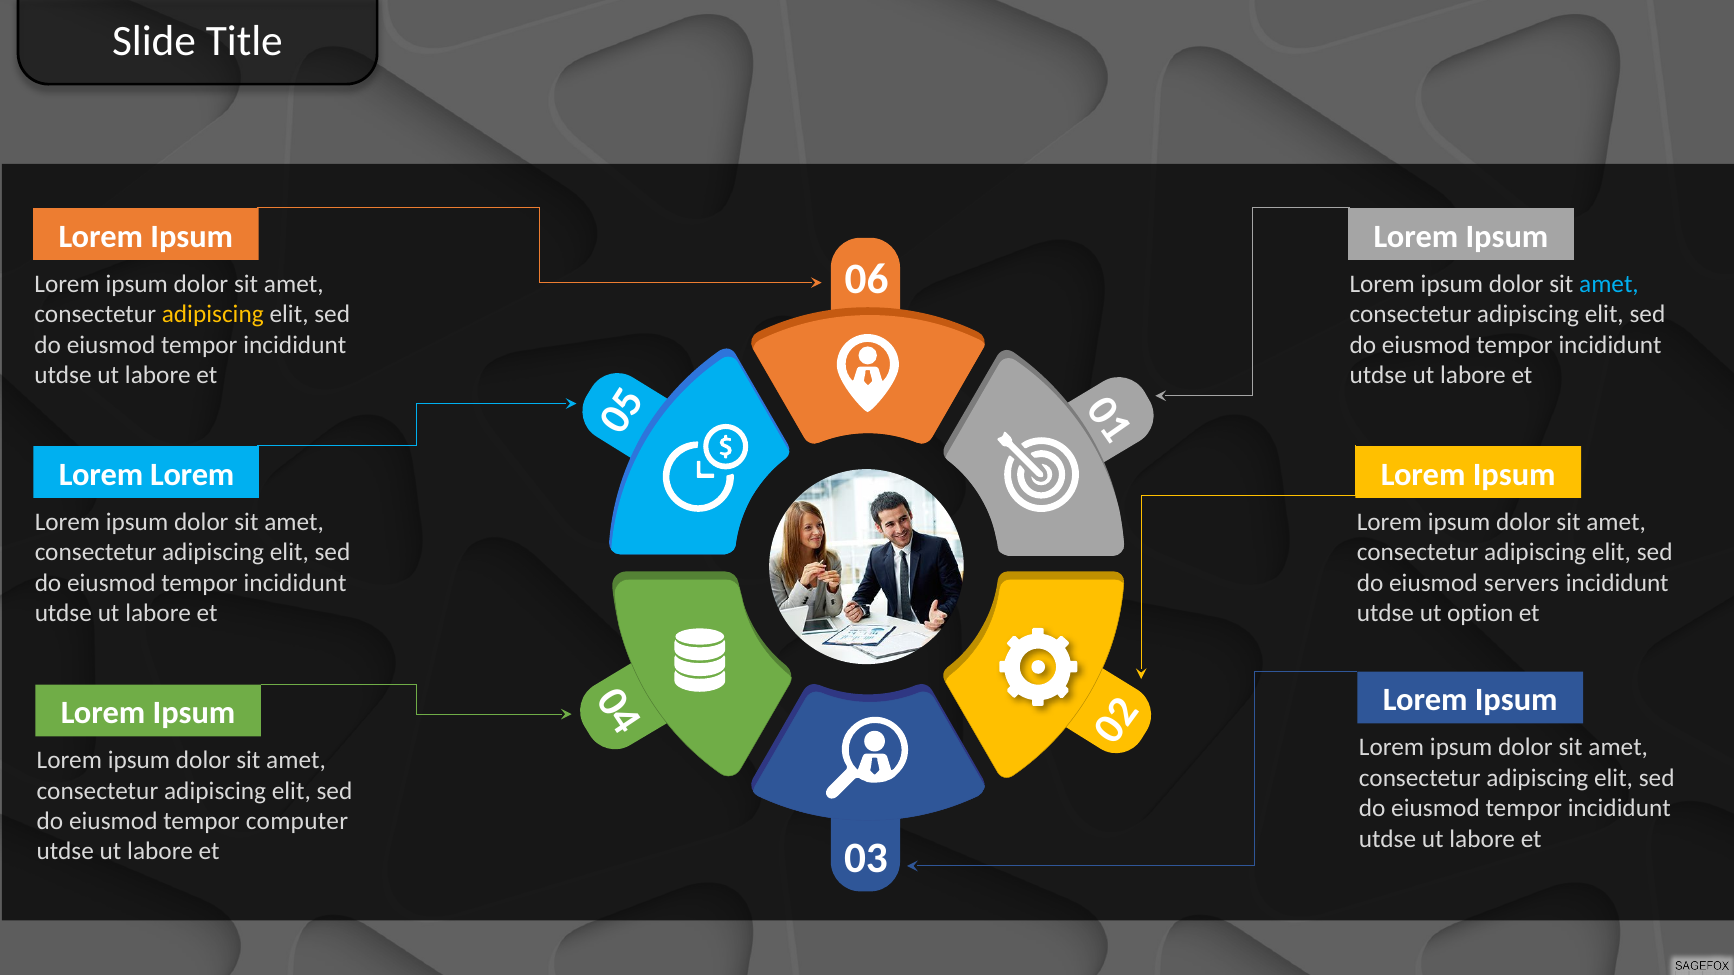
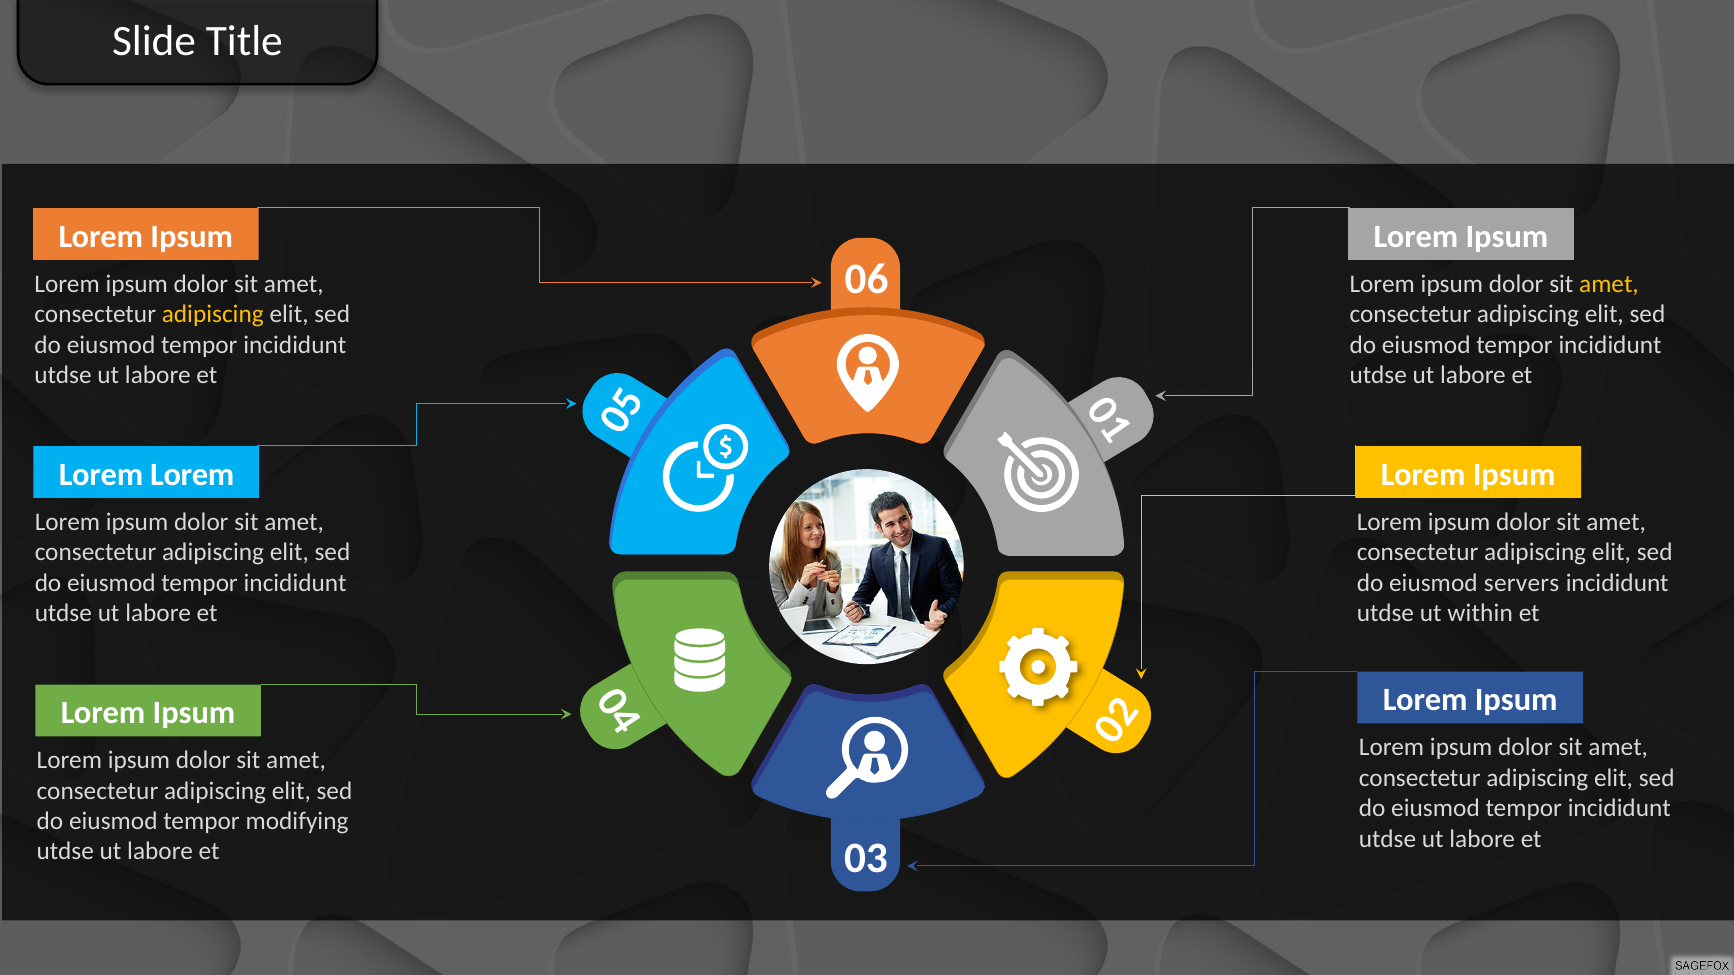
amet colour: light blue -> yellow (1609, 284)
option: option -> within (1480, 613)
computer: computer -> modifying (297, 822)
